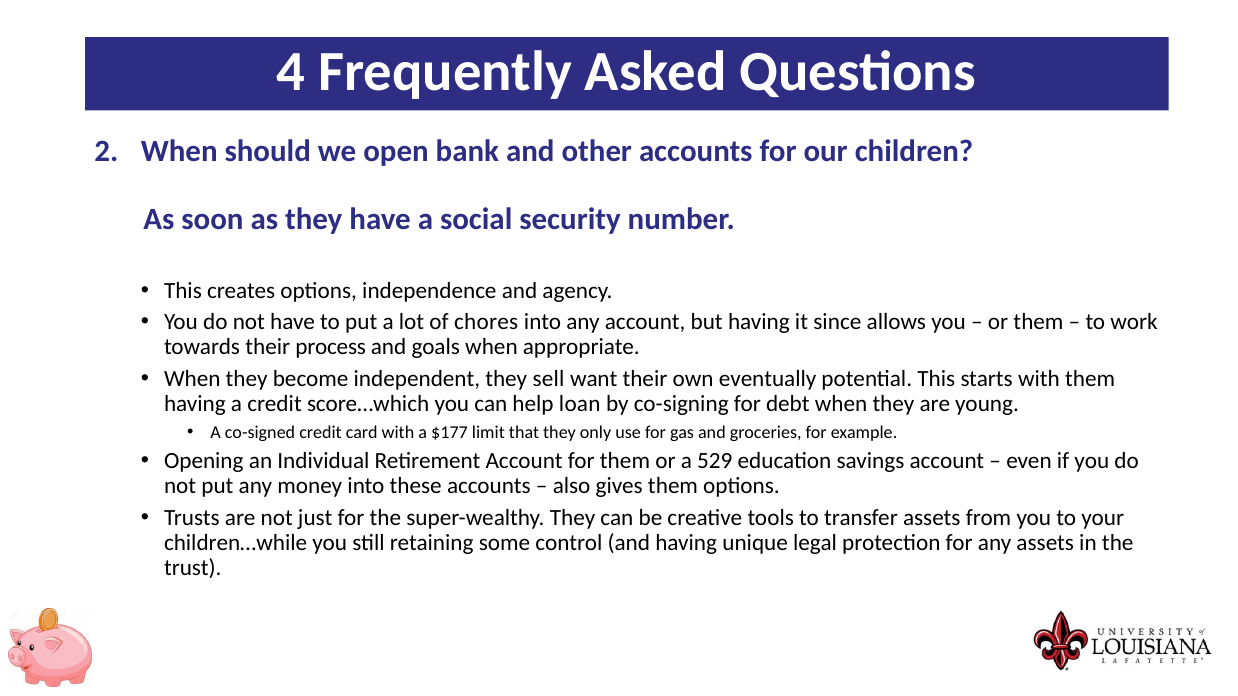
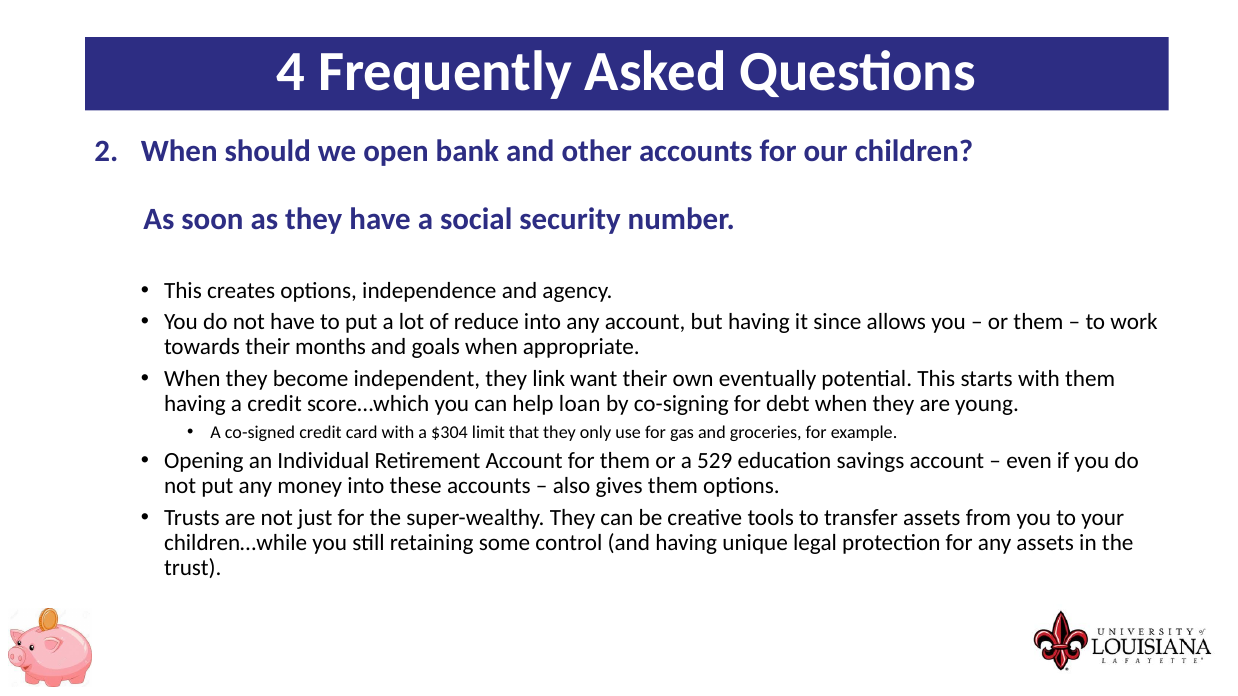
chores: chores -> reduce (486, 322)
process: process -> months (331, 347)
sell: sell -> link (549, 379)
$177: $177 -> $304 (450, 433)
